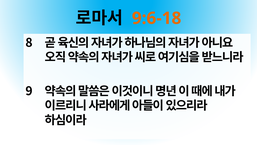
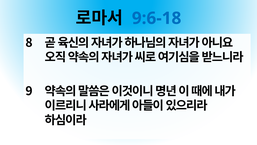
9:6-18 colour: orange -> blue (157, 18)
